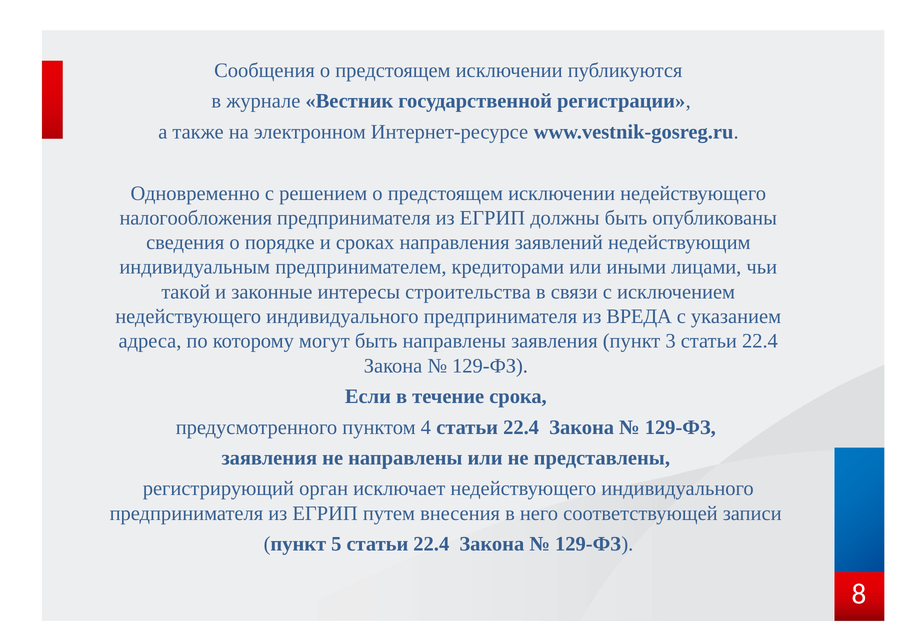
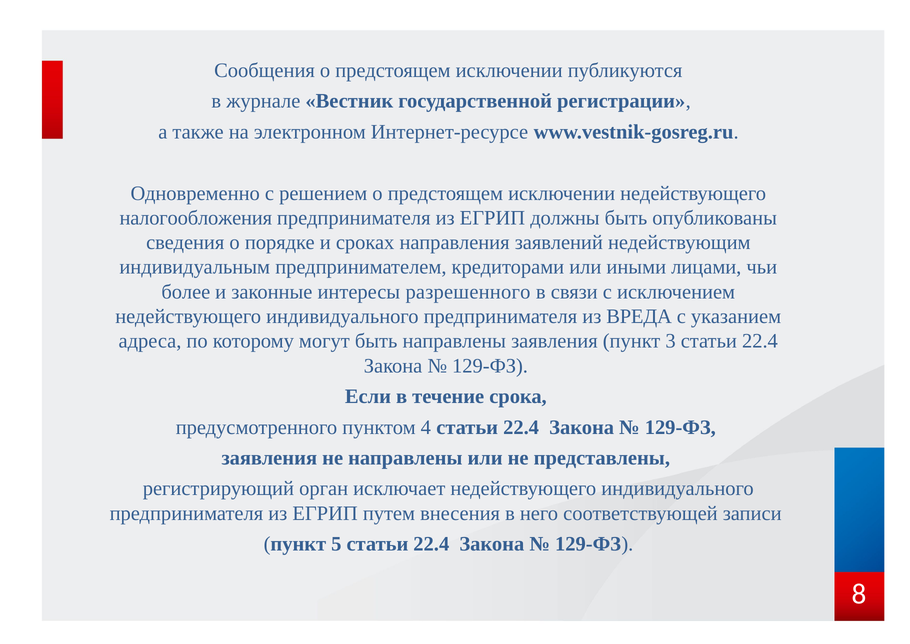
такой: такой -> более (186, 292)
строительства: строительства -> разрешенного (468, 292)
